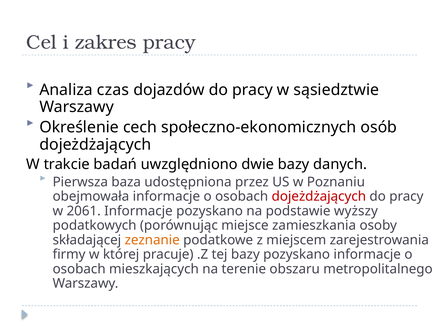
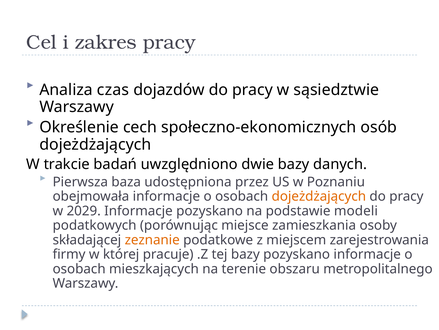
dojeżdżających colour: red -> orange (319, 196)
2061: 2061 -> 2029 (84, 210)
wyższy: wyższy -> modeli (356, 210)
